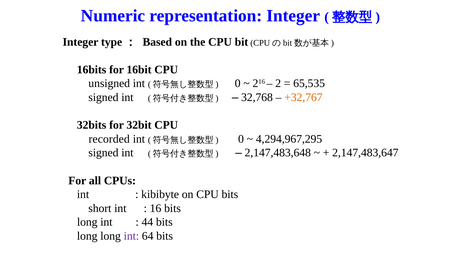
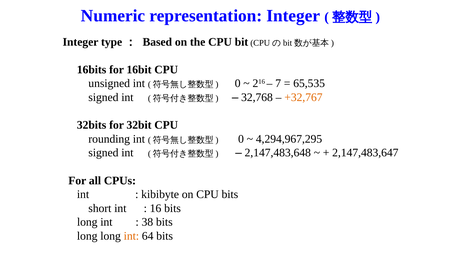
2: 2 -> 7 (278, 83)
recorded: recorded -> rounding (109, 139)
44: 44 -> 38 (147, 222)
int colour: purple -> orange (131, 235)
